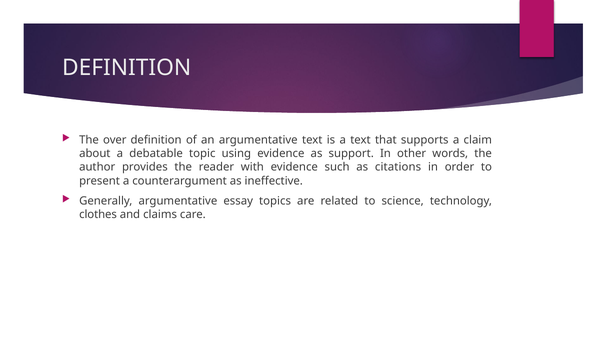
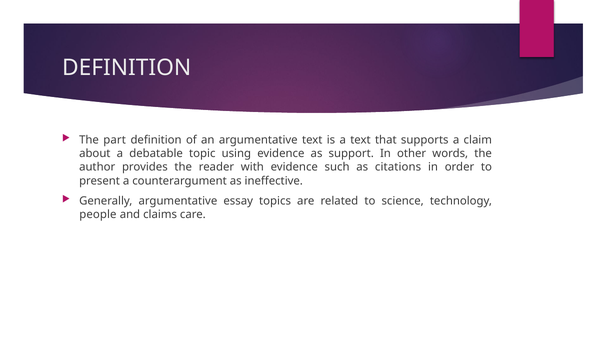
over: over -> part (115, 140)
clothes: clothes -> people (98, 214)
